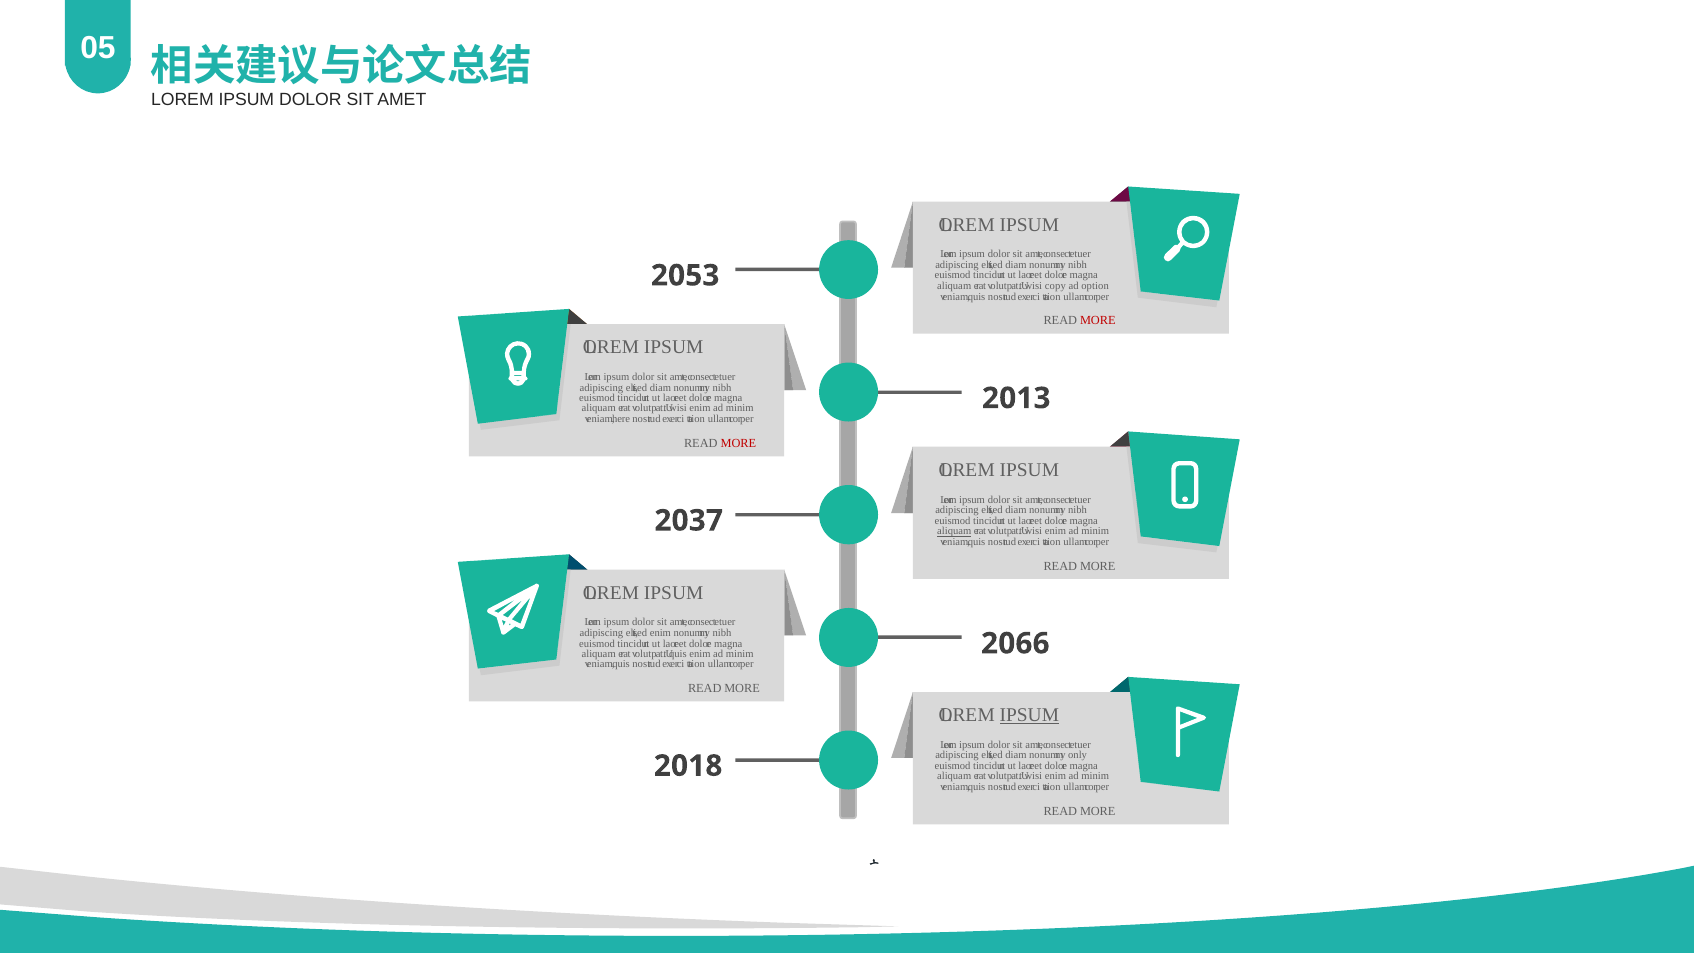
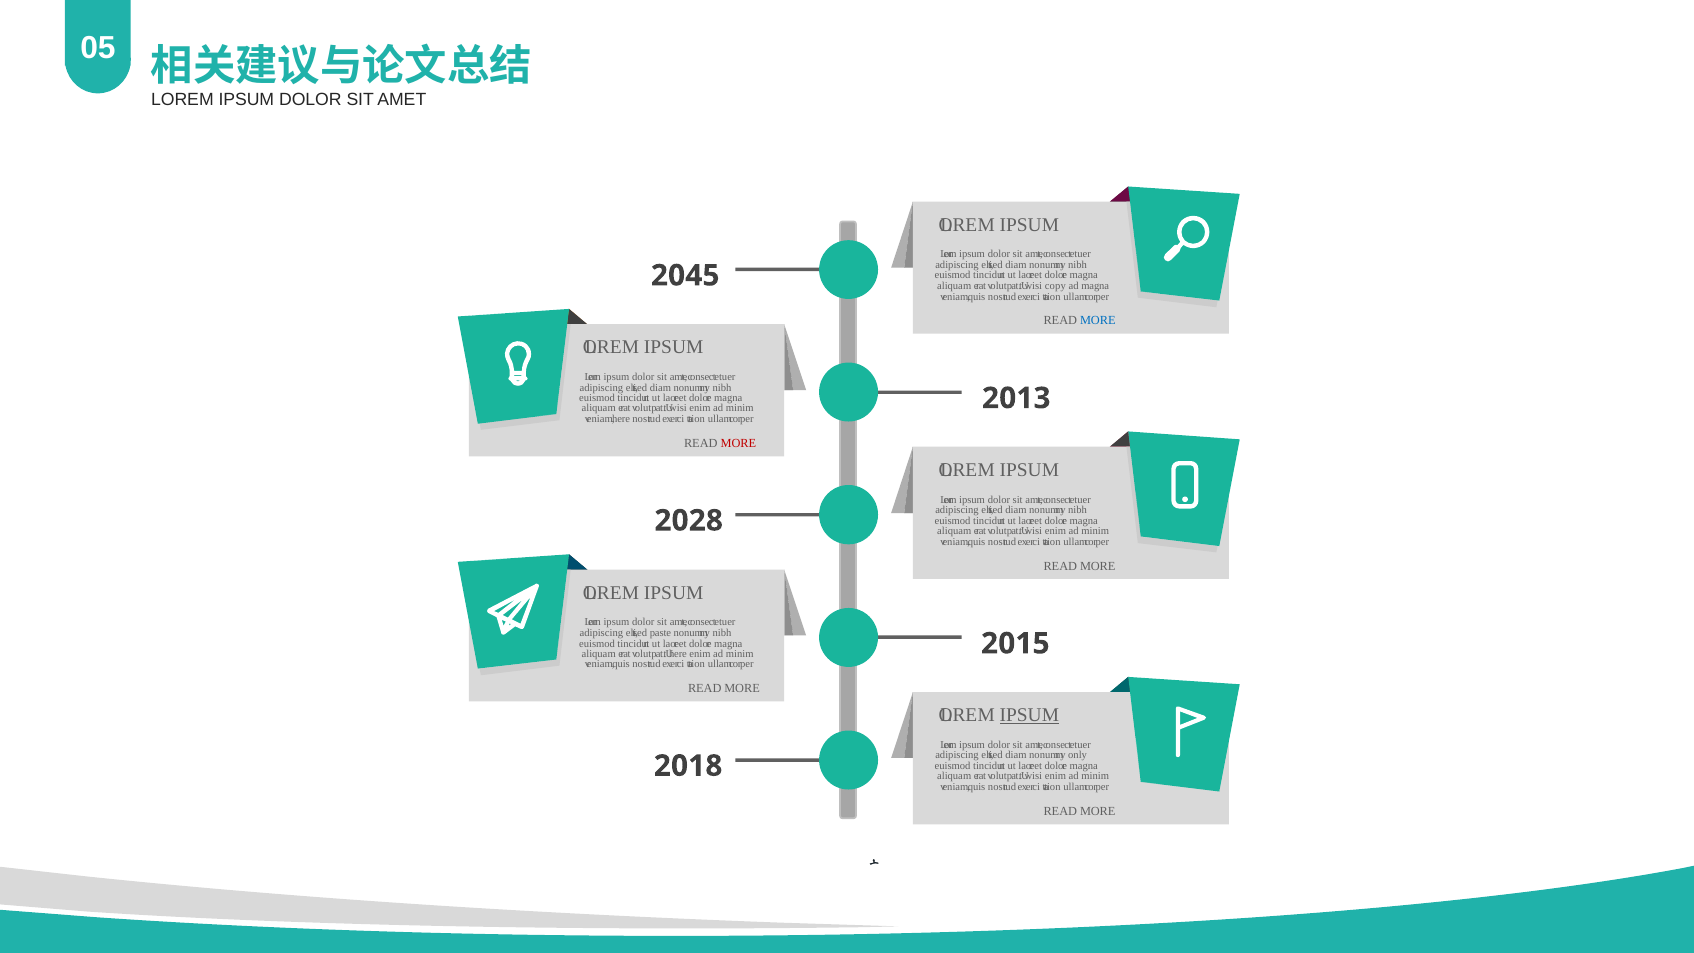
2053: 2053 -> 2045 (685, 276)
ad option: option -> magna (1095, 286)
MORE colour: red -> blue (1098, 321)
2037: 2037 -> 2028 (689, 521)
aliquam underline: present -> none (954, 531)
enim: enim -> paste (660, 633)
2066: 2066 -> 2015 (1015, 643)
quis: quis -> here (678, 654)
